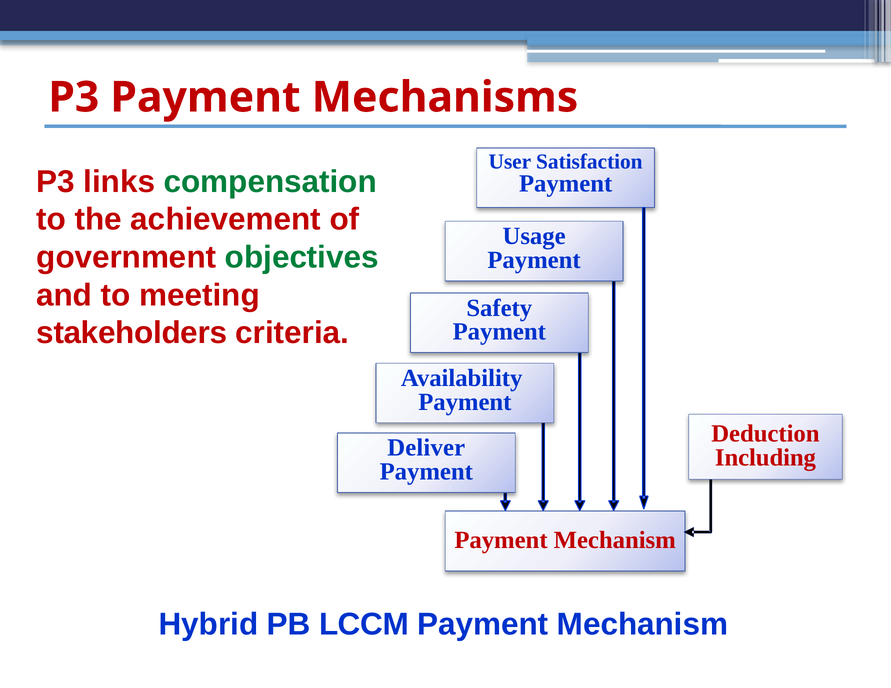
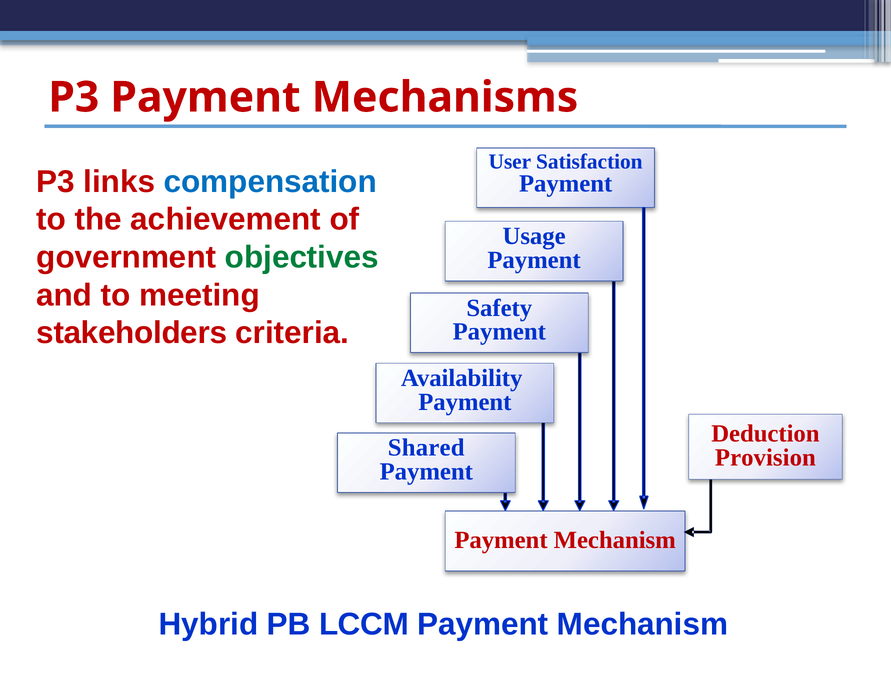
compensation colour: green -> blue (270, 182)
Deliver: Deliver -> Shared (426, 448)
Including: Including -> Provision (765, 458)
